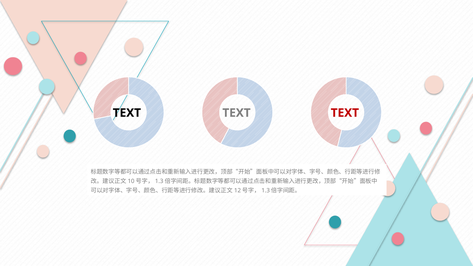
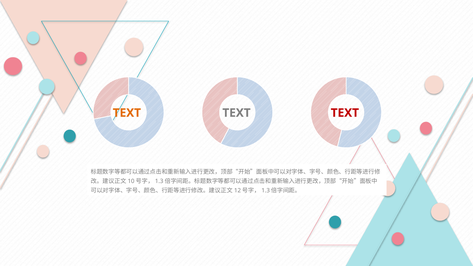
TEXT colour: black -> orange (127, 113)
